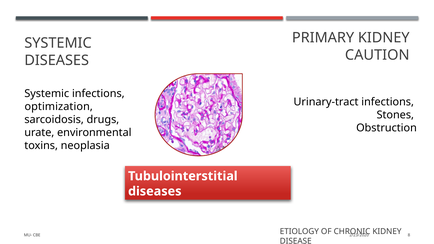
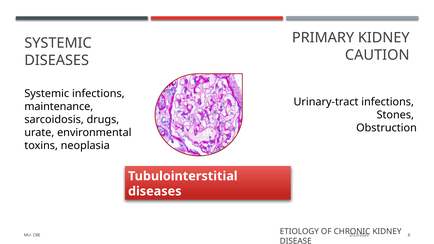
optimization: optimization -> maintenance (59, 107)
